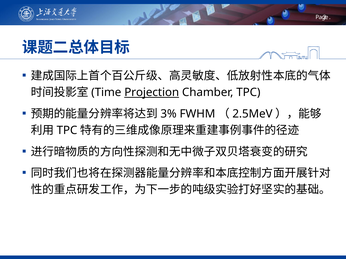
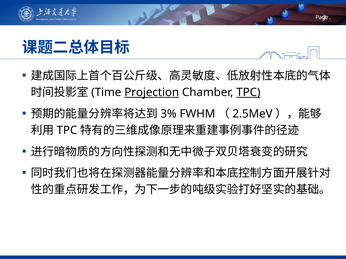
TPC underline: none -> present (248, 93)
